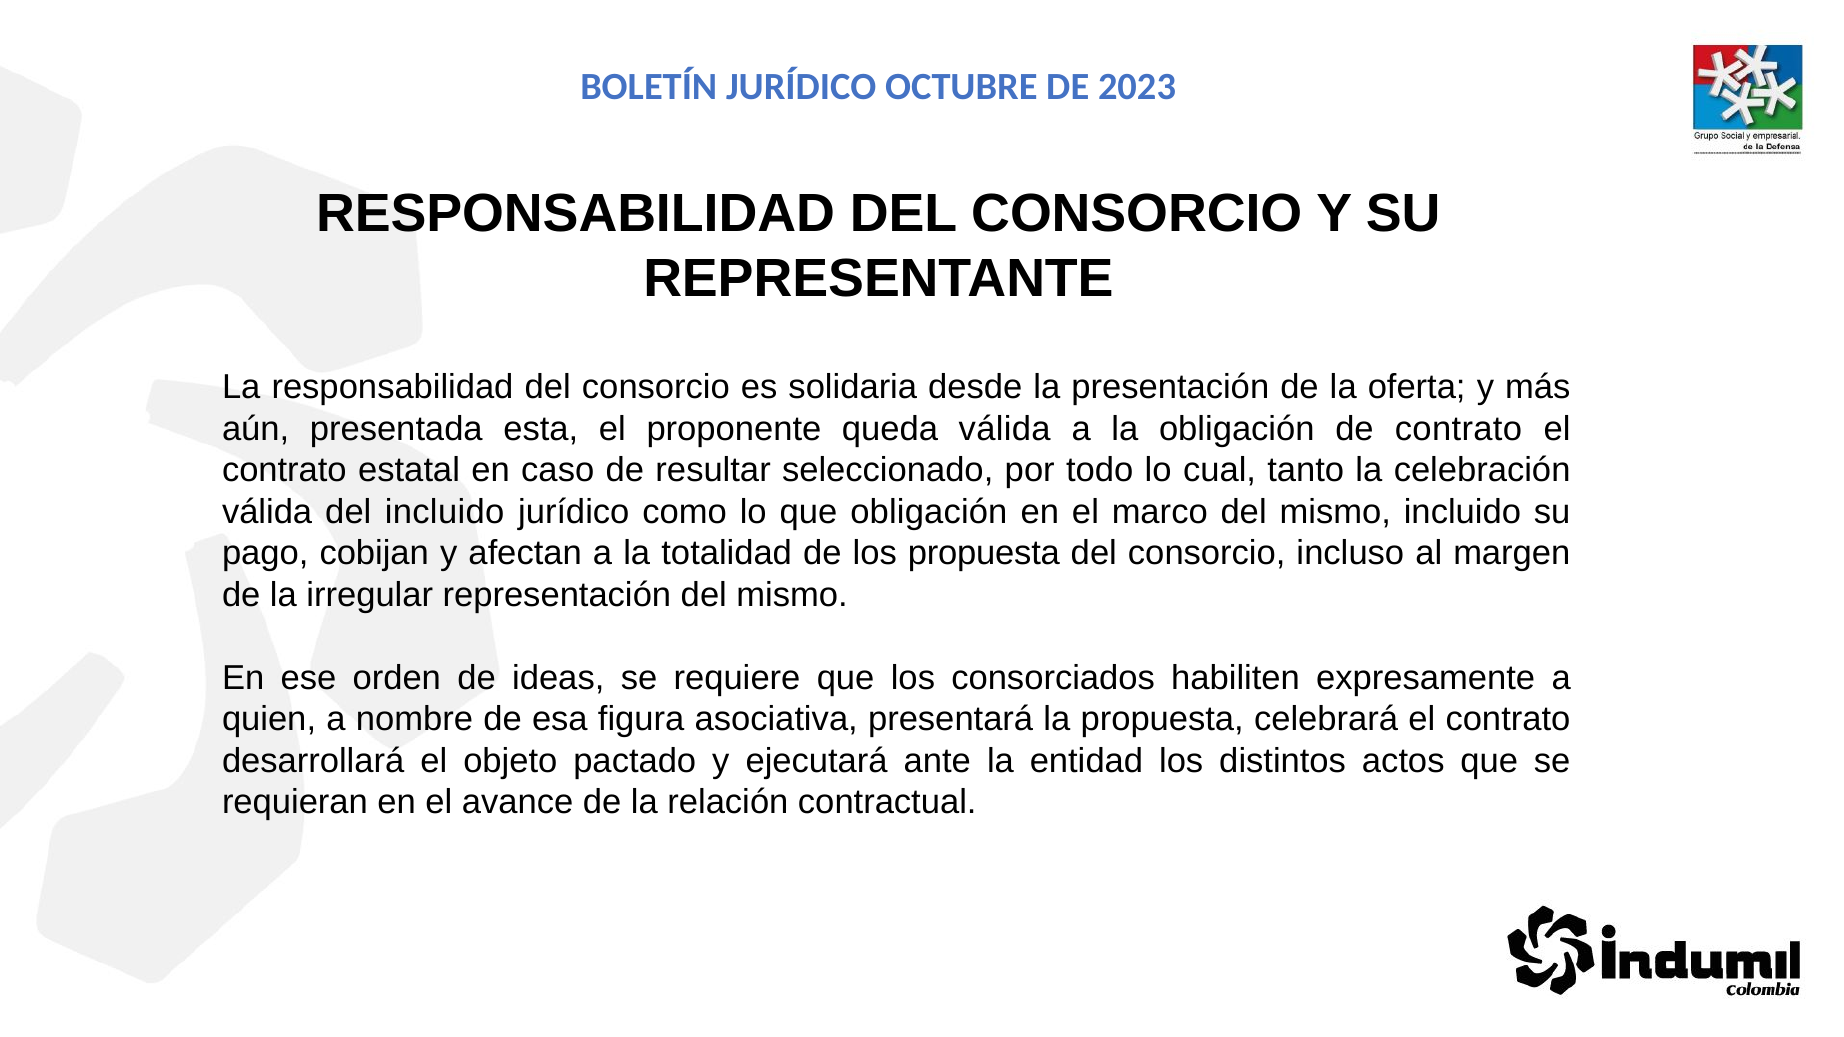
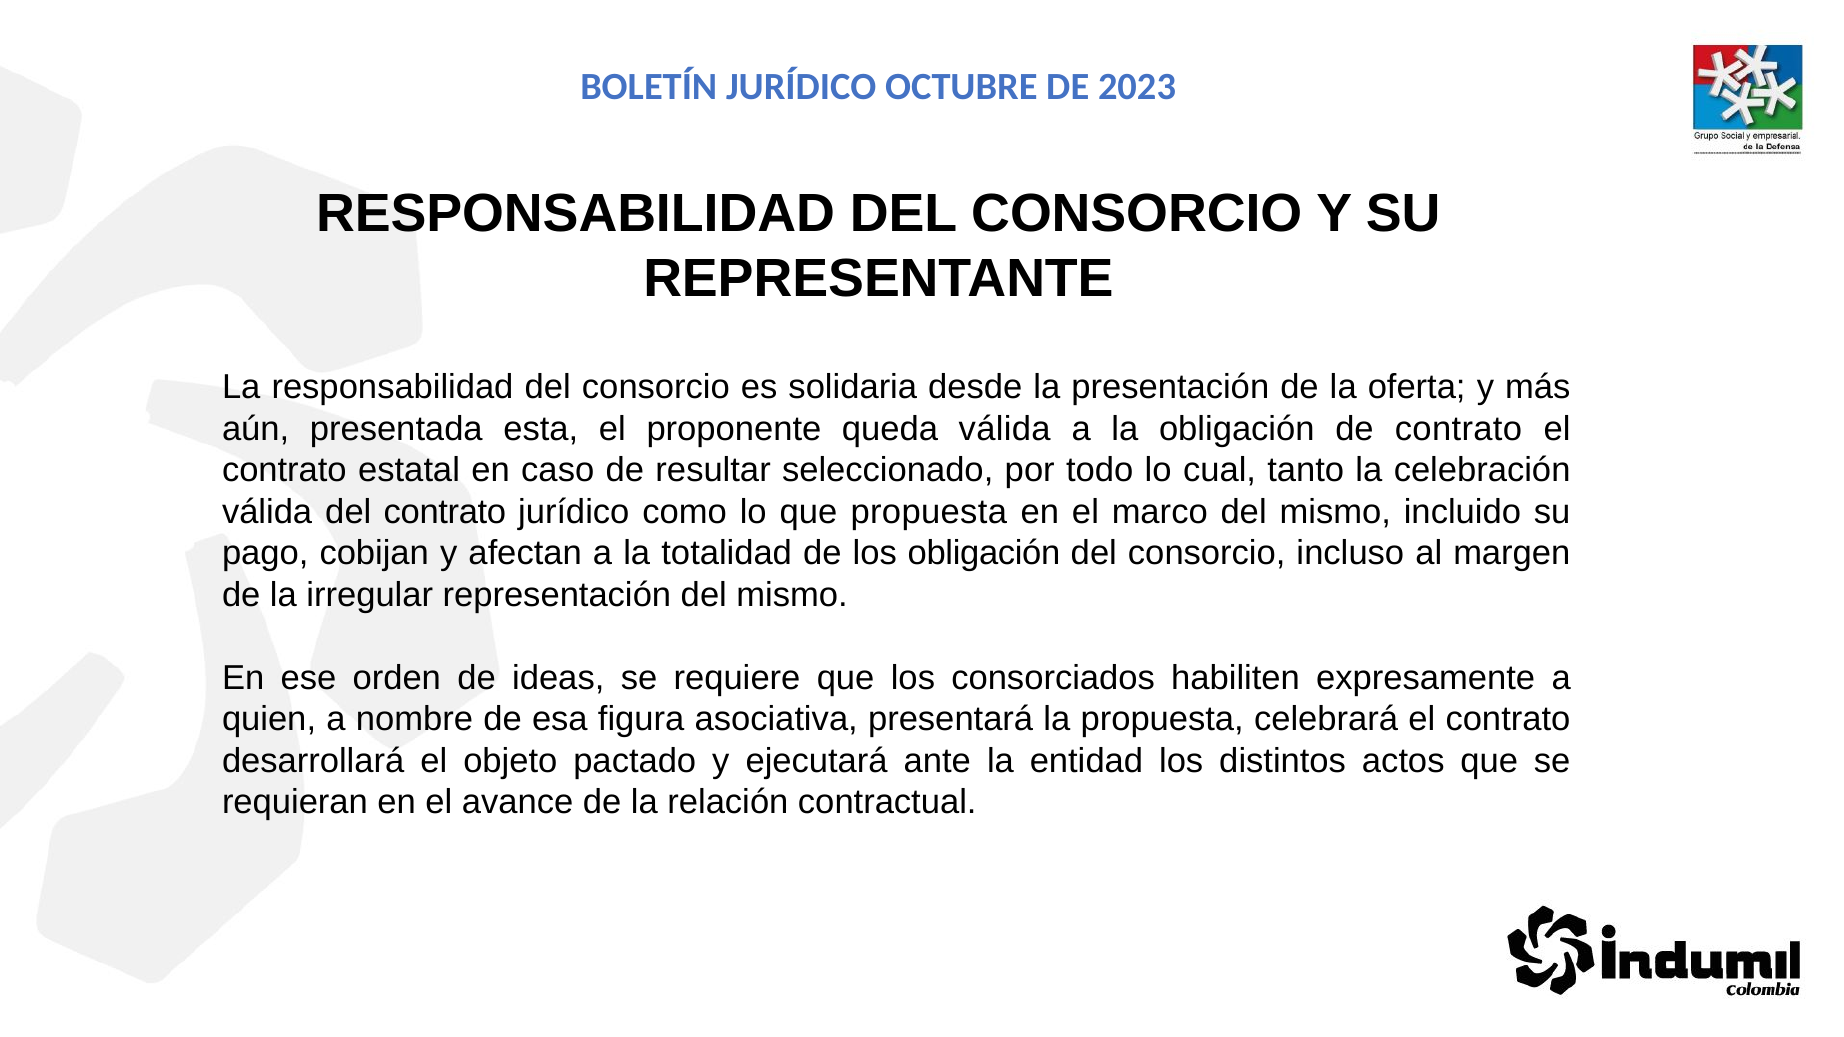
del incluido: incluido -> contrato (445, 512)
que obligación: obligación -> propuesta (929, 512)
los propuesta: propuesta -> obligación (984, 553)
